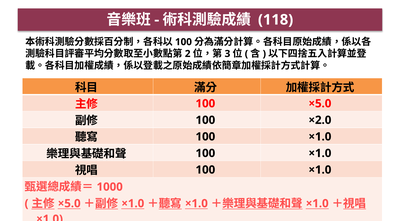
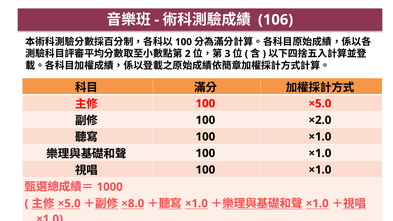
118: 118 -> 106 (276, 20)
×1.0: ×1.0 -> ×8.0 (133, 204)
